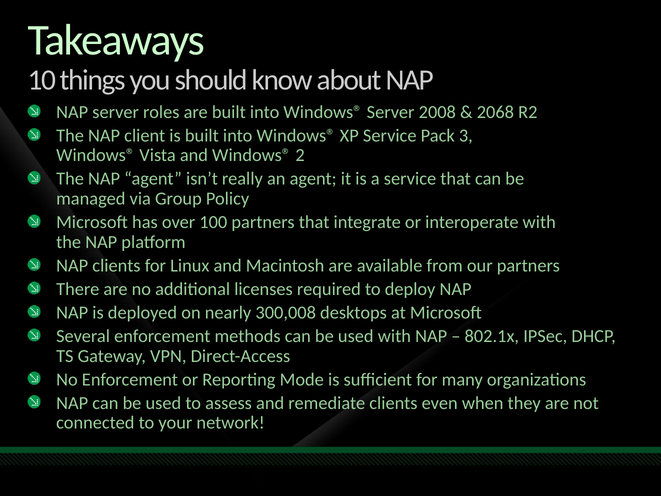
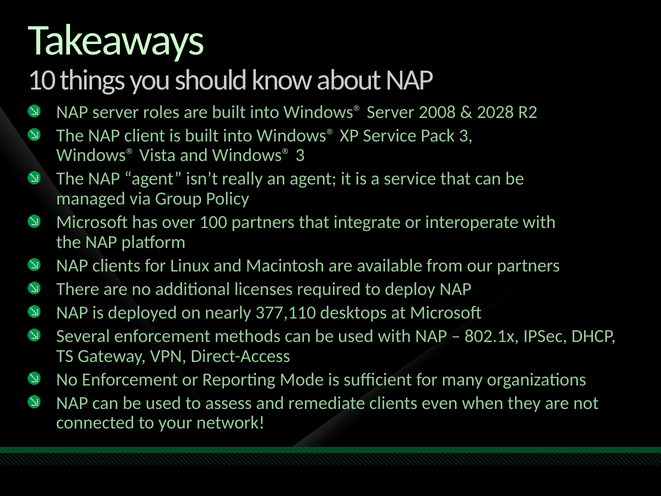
2068: 2068 -> 2028 (495, 112)
Windows® 2: 2 -> 3 (300, 155)
300,008: 300,008 -> 377,110 (286, 312)
